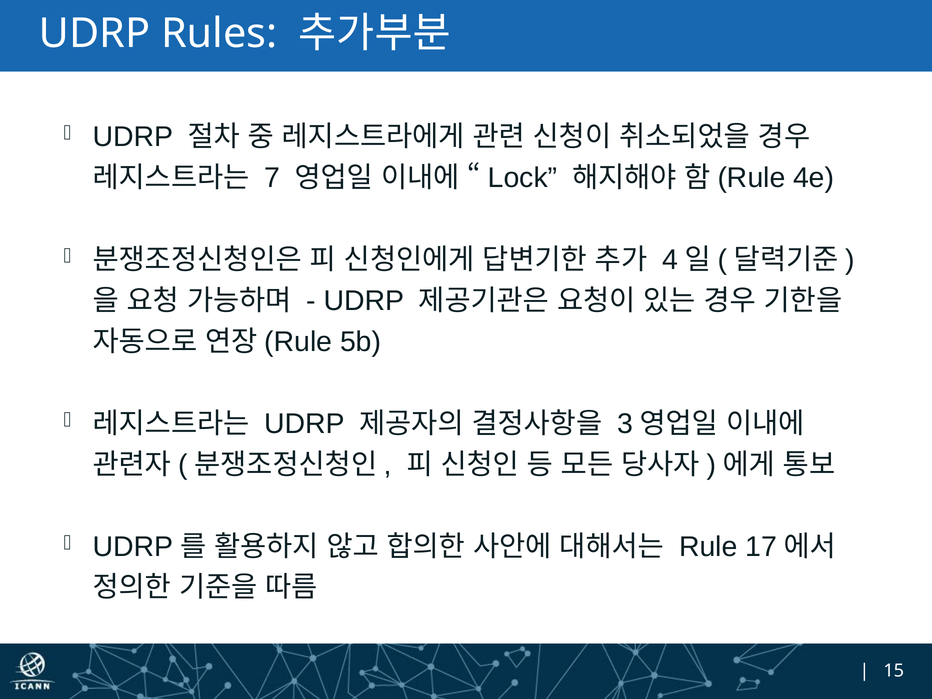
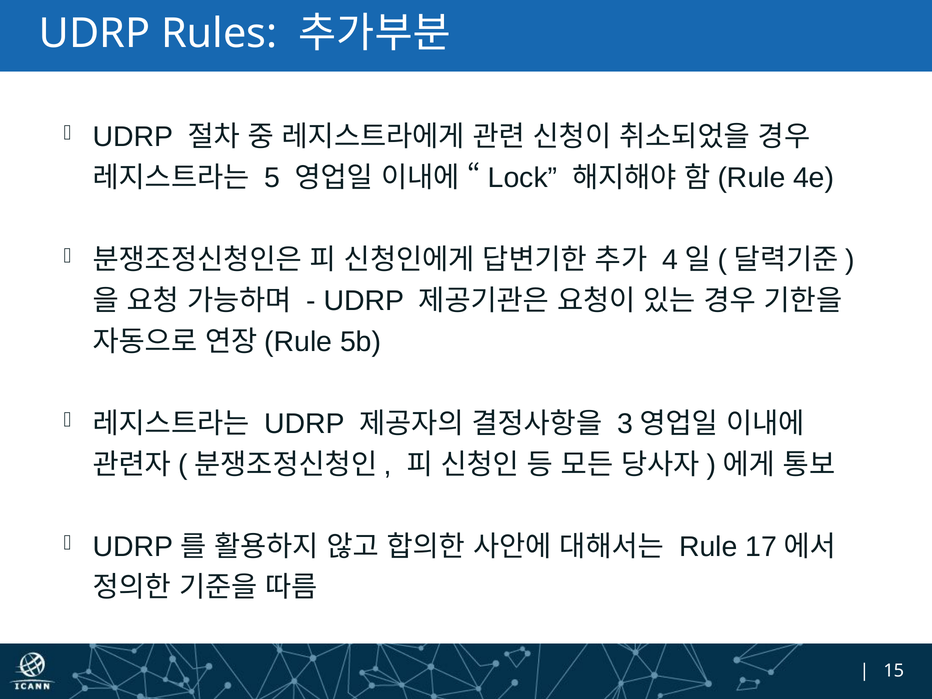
7: 7 -> 5 (272, 178)
